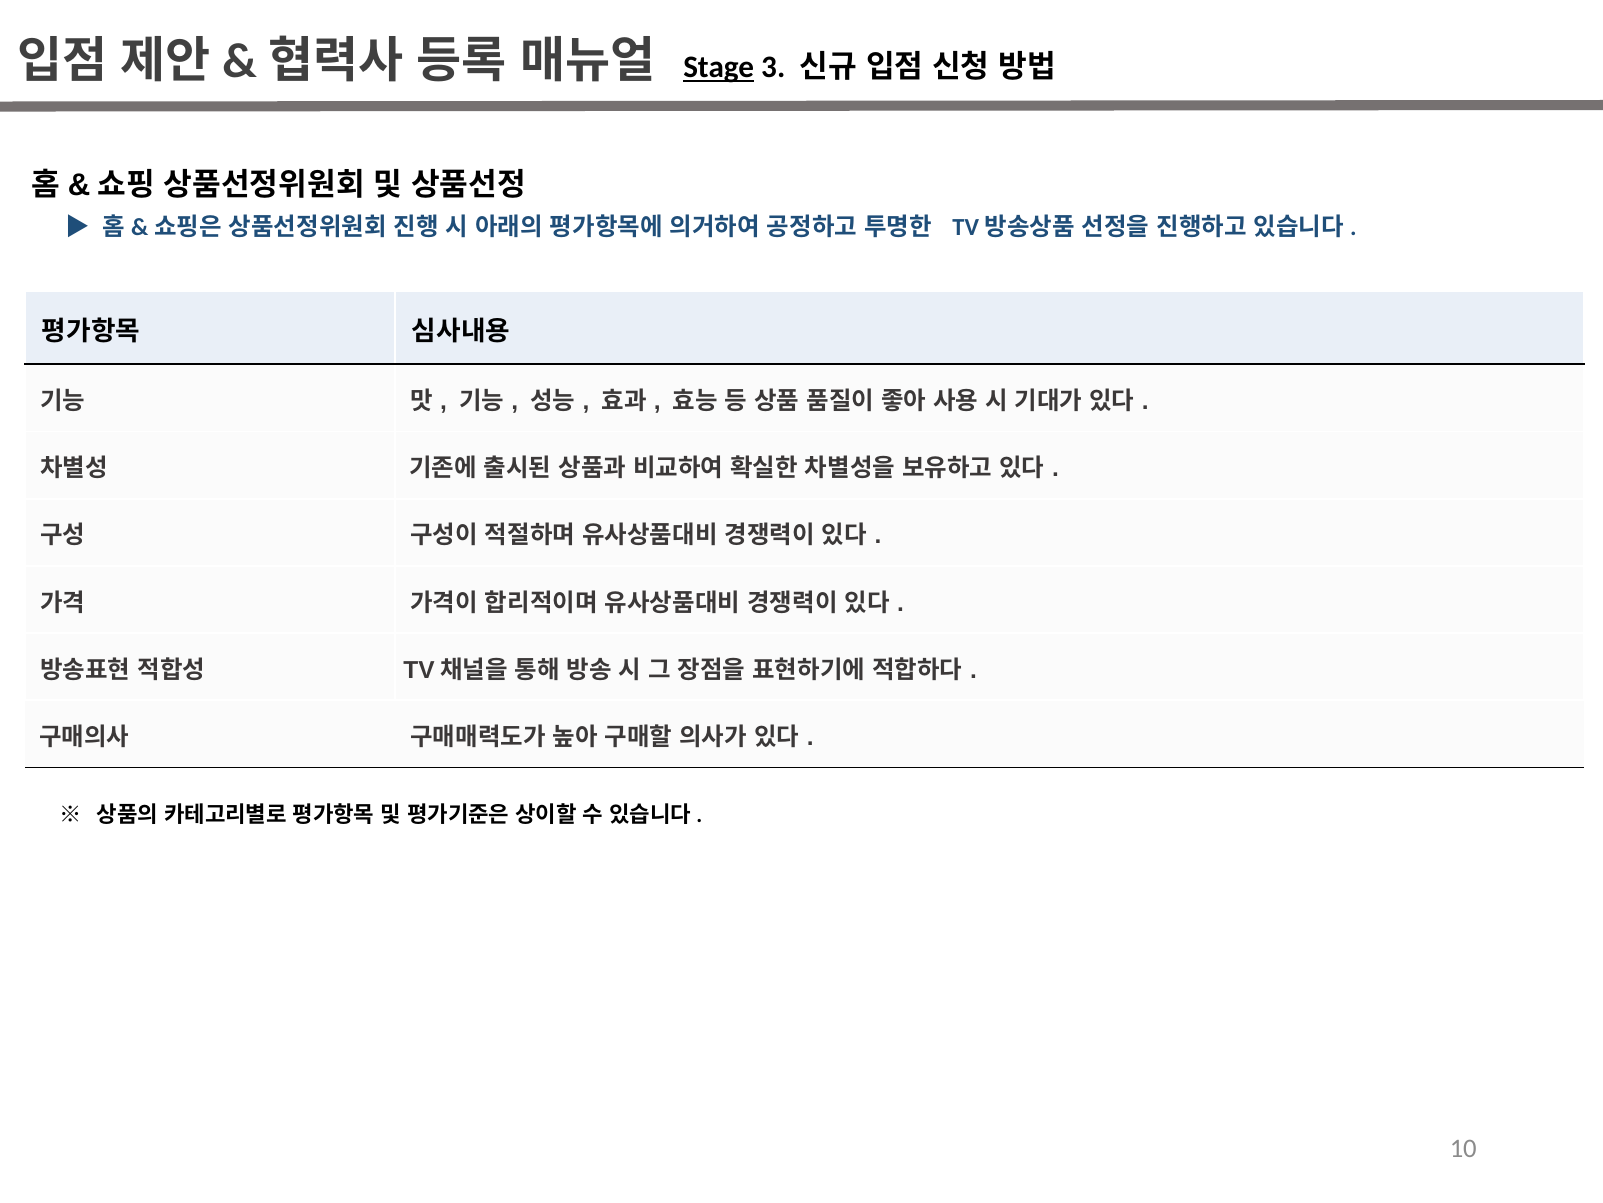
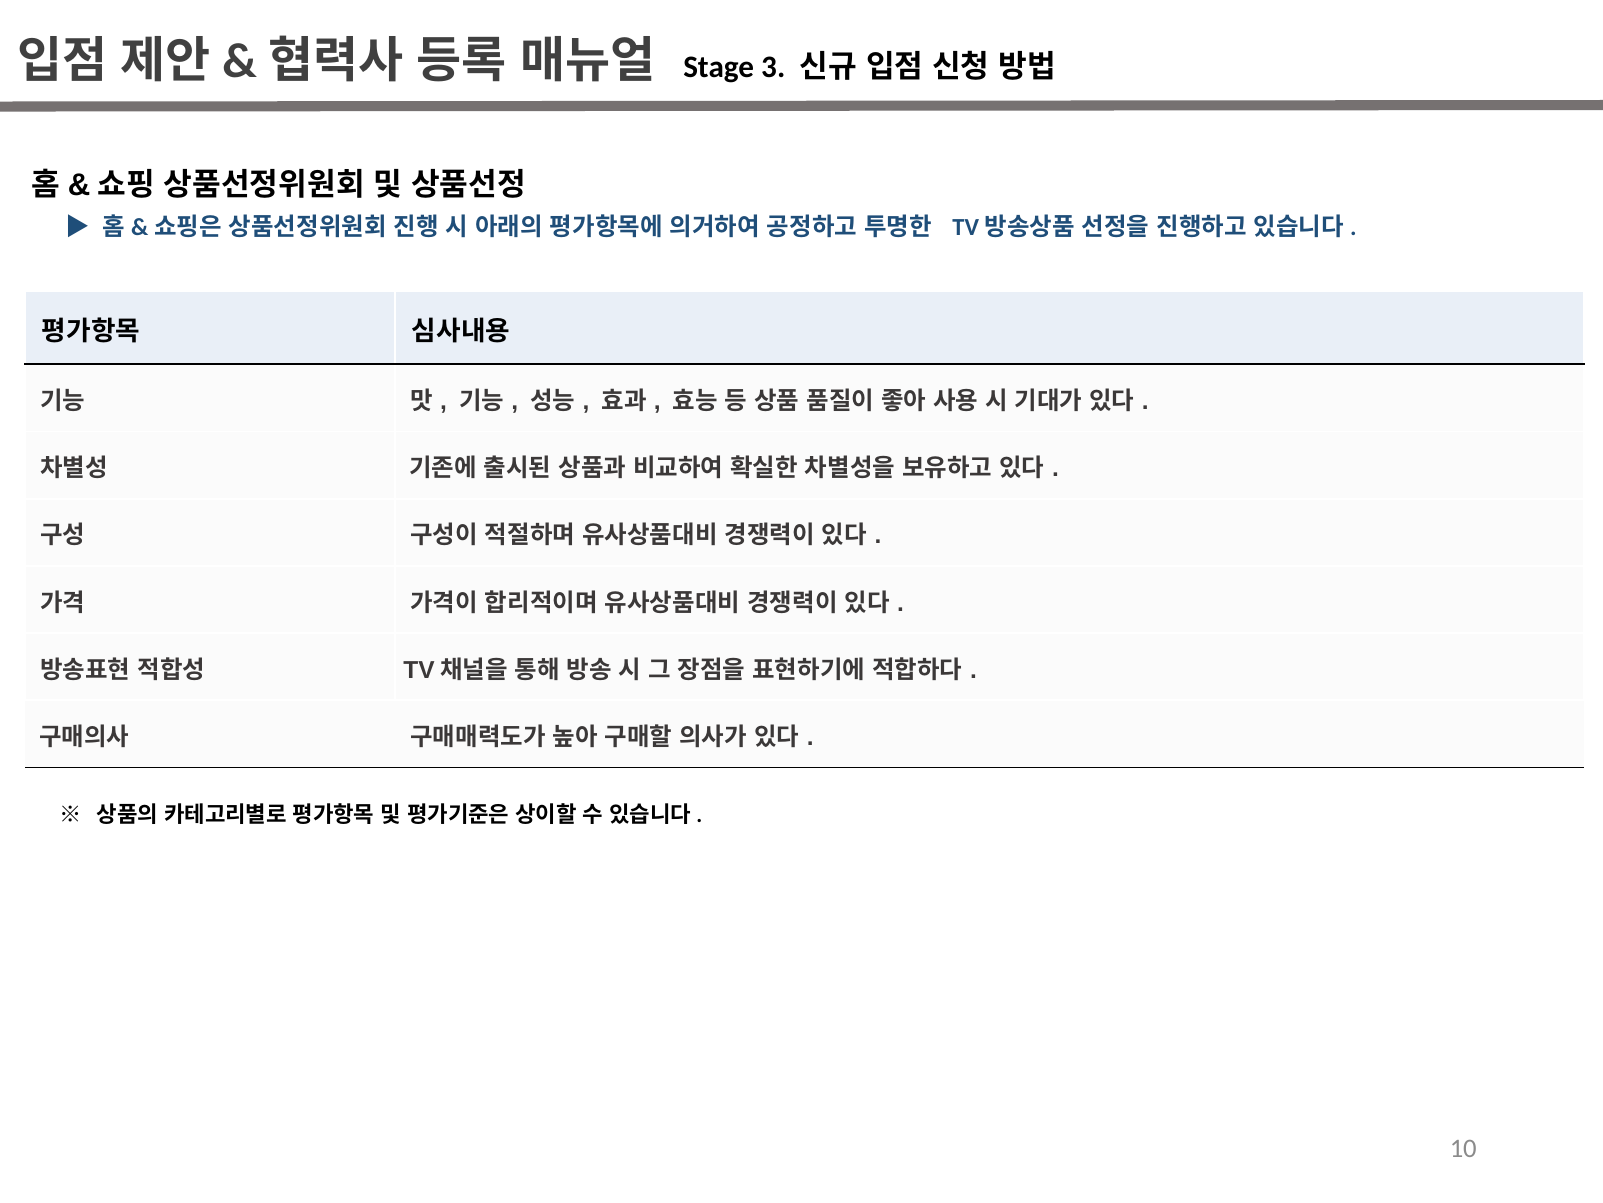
Stage underline: present -> none (719, 67)
